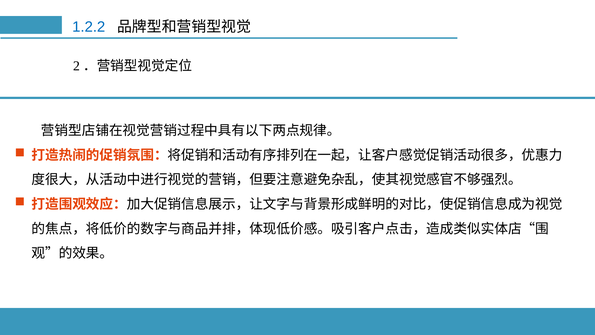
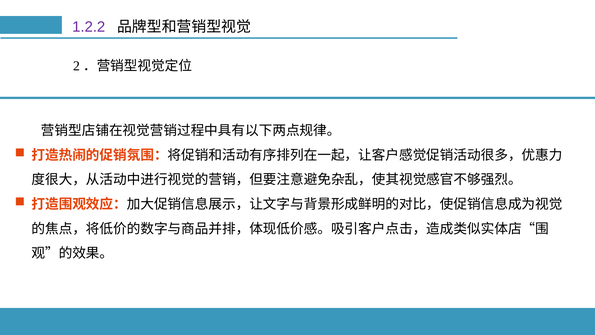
1.2.2 colour: blue -> purple (89, 27)
